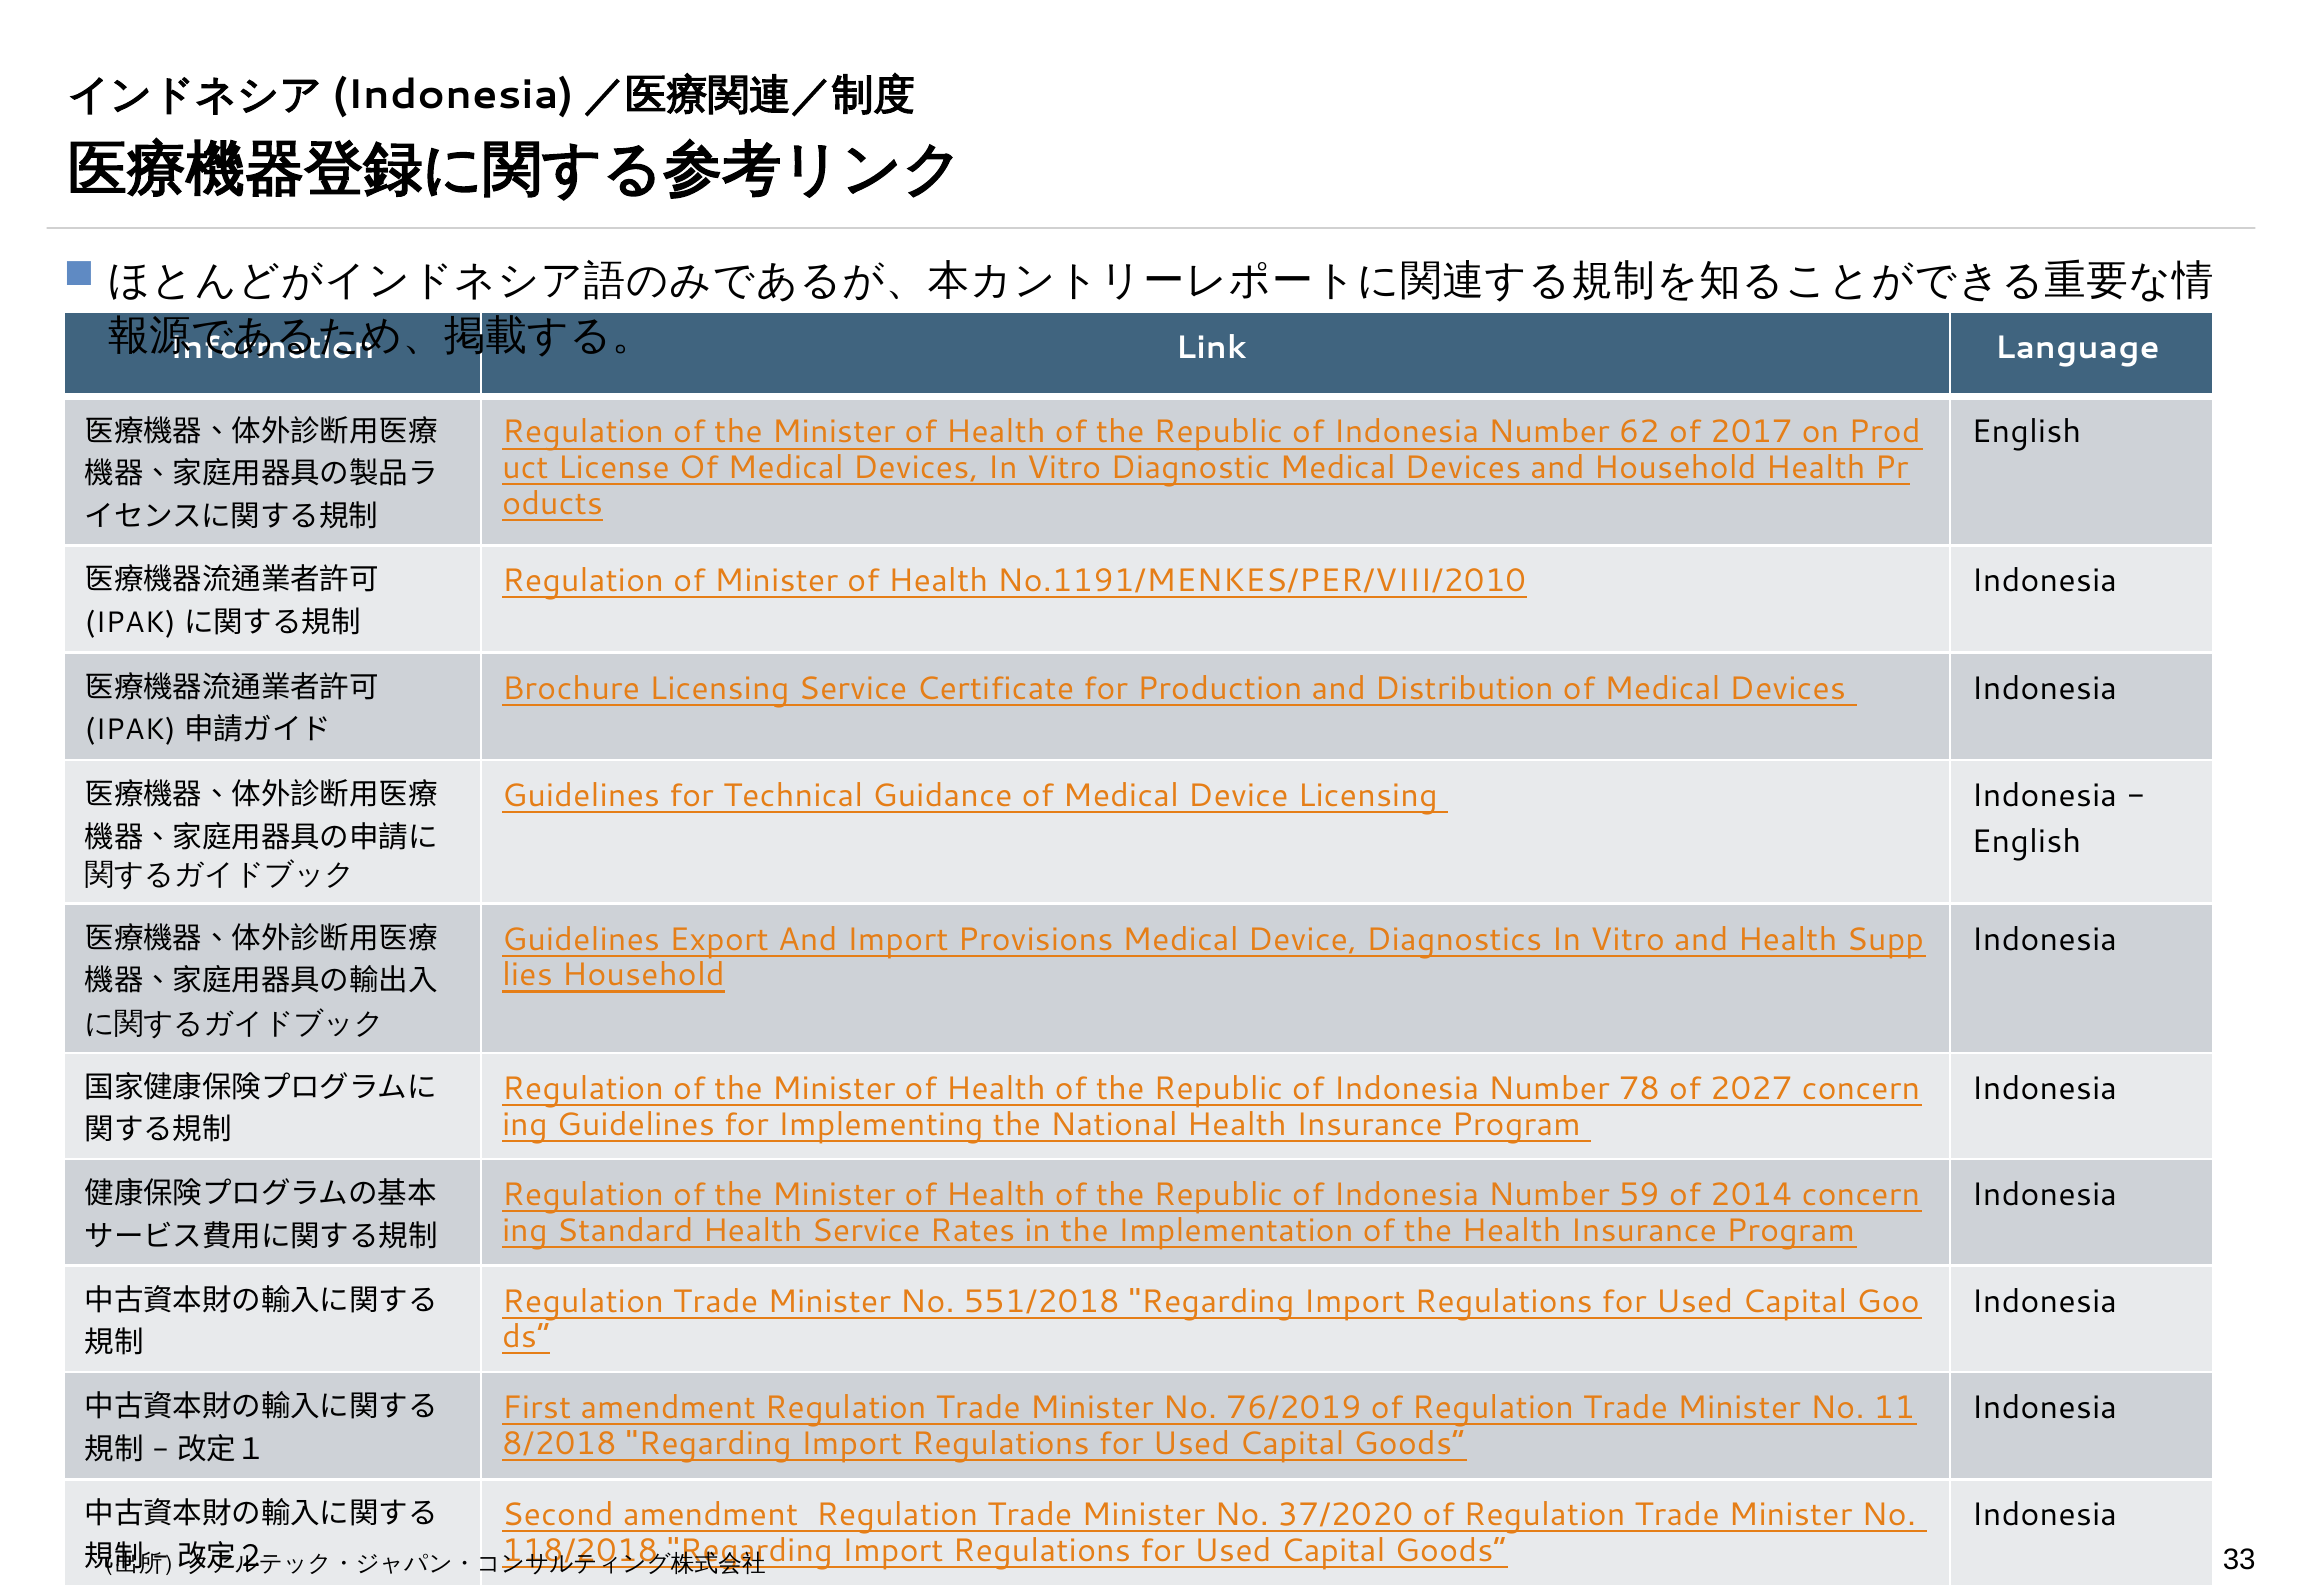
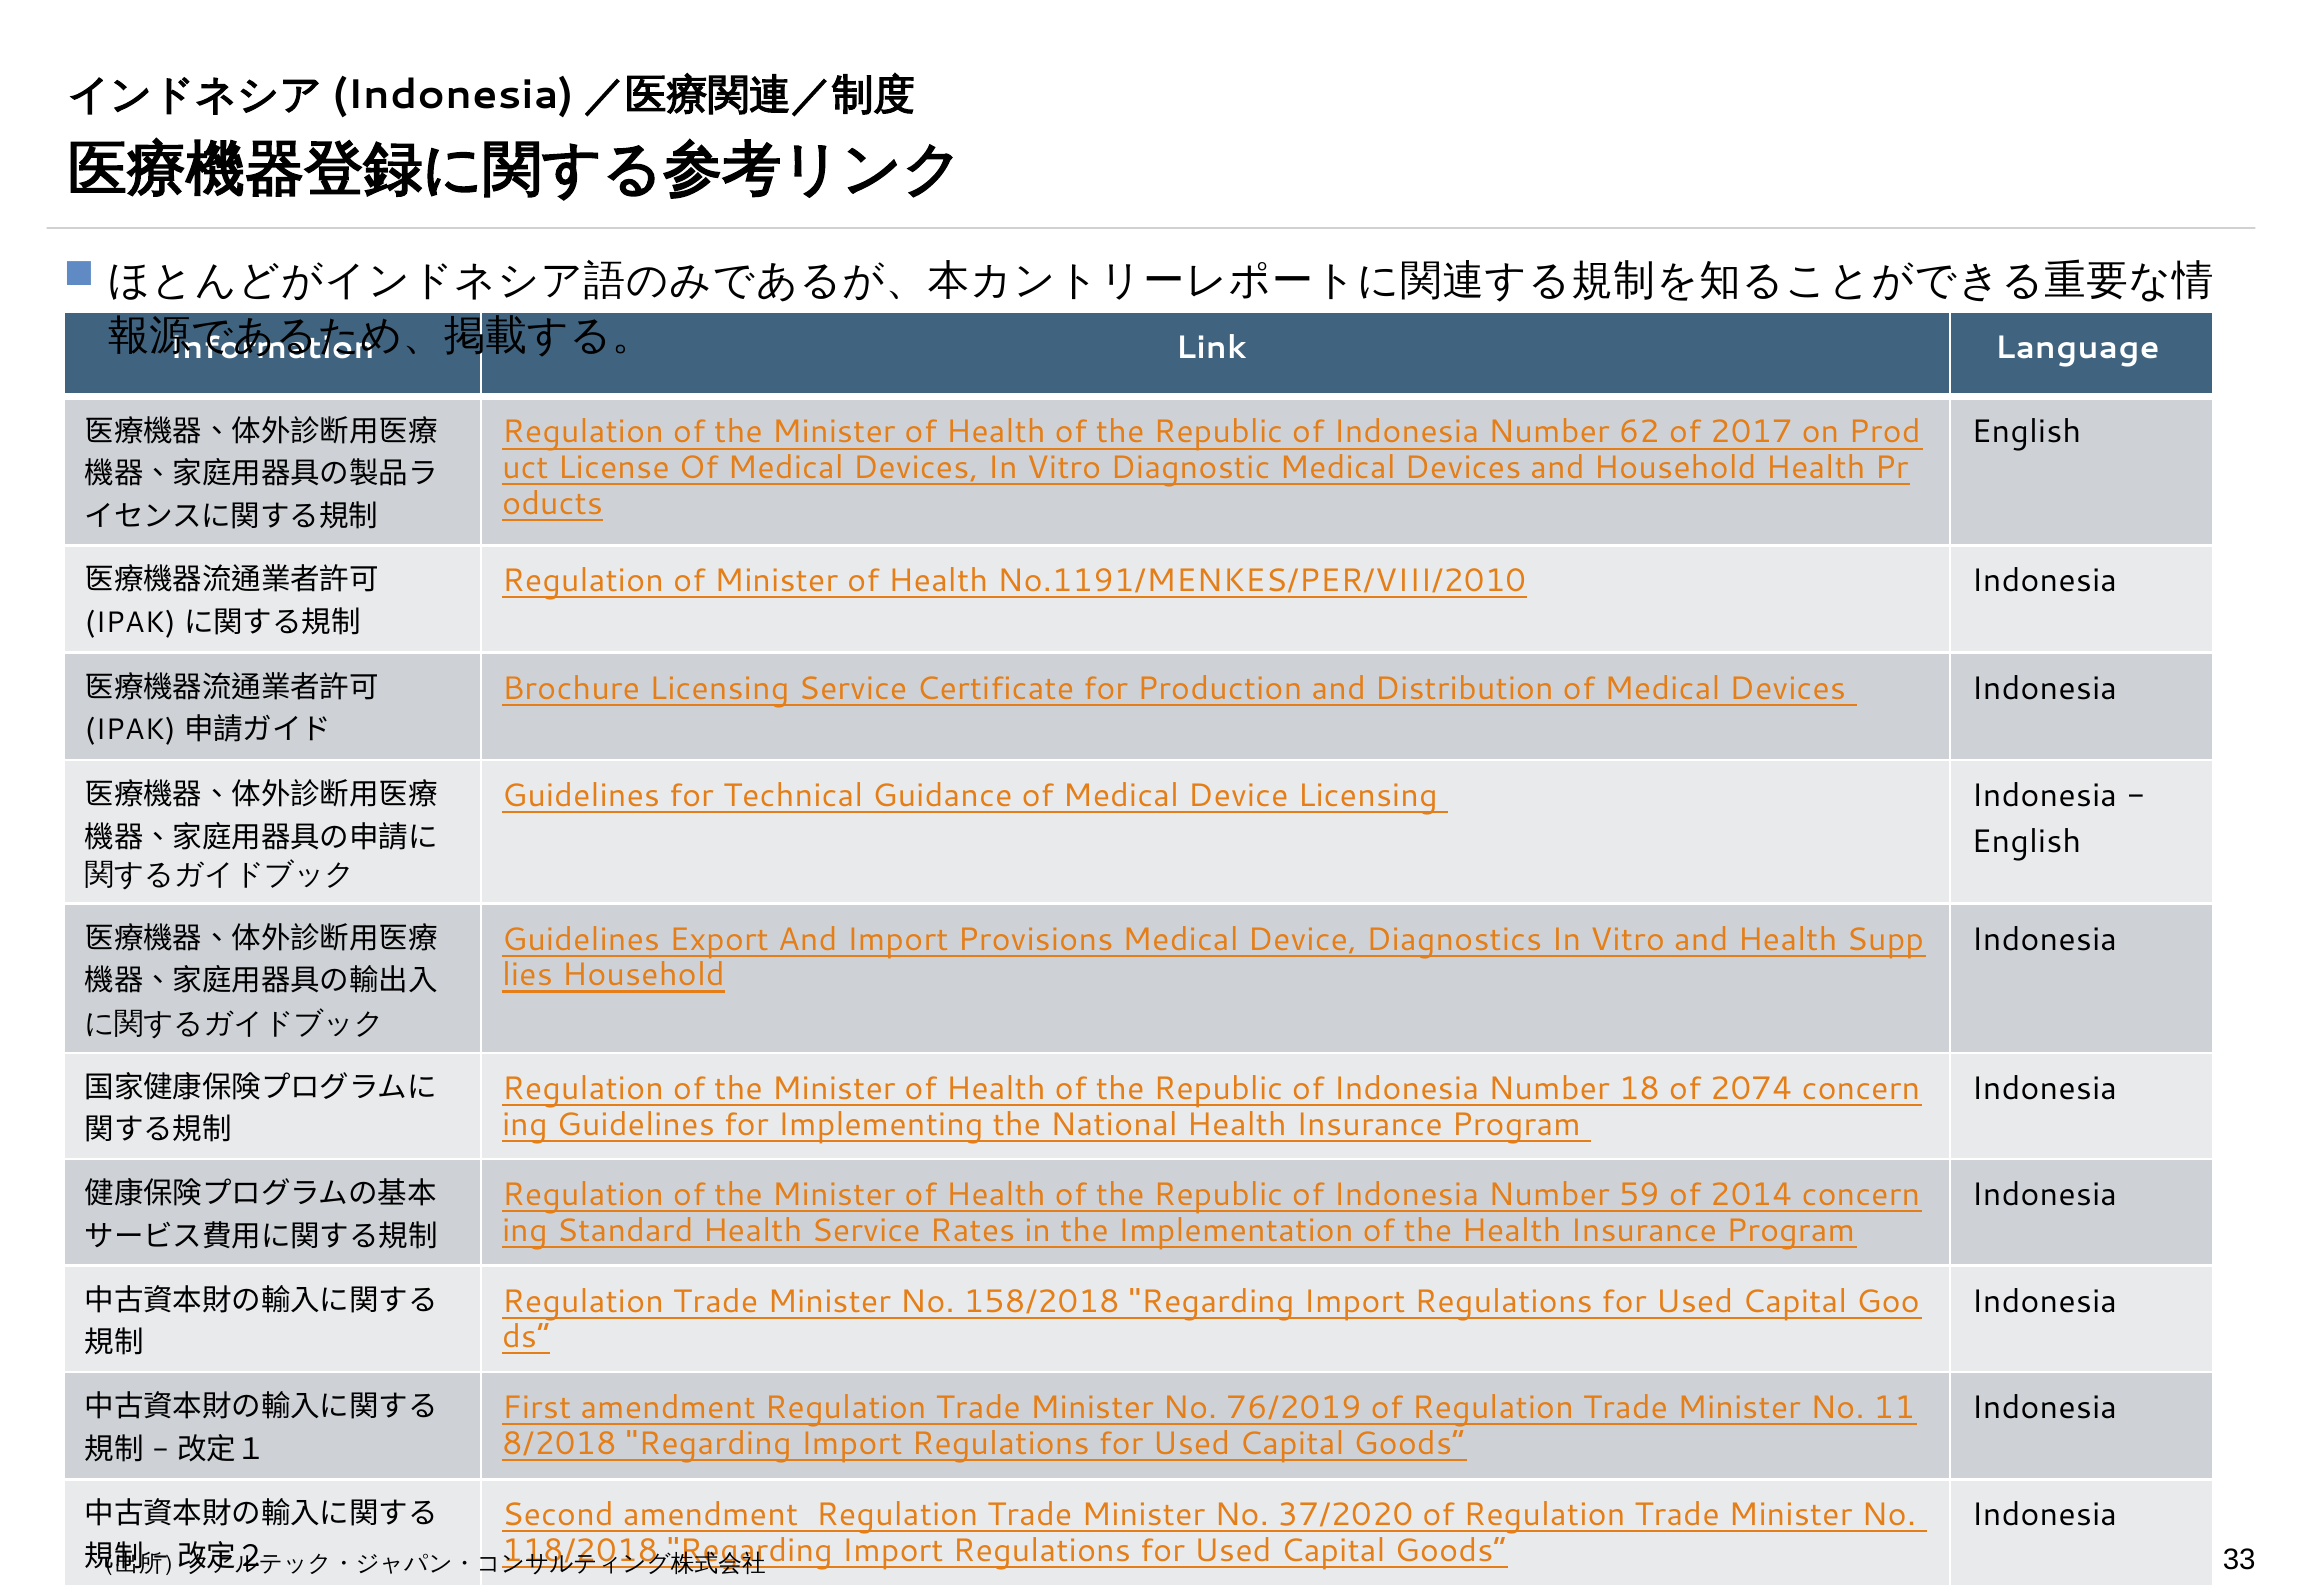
78: 78 -> 18 (1639, 1088)
2027: 2027 -> 2074 (1751, 1088)
551/2018: 551/2018 -> 158/2018 (1042, 1301)
